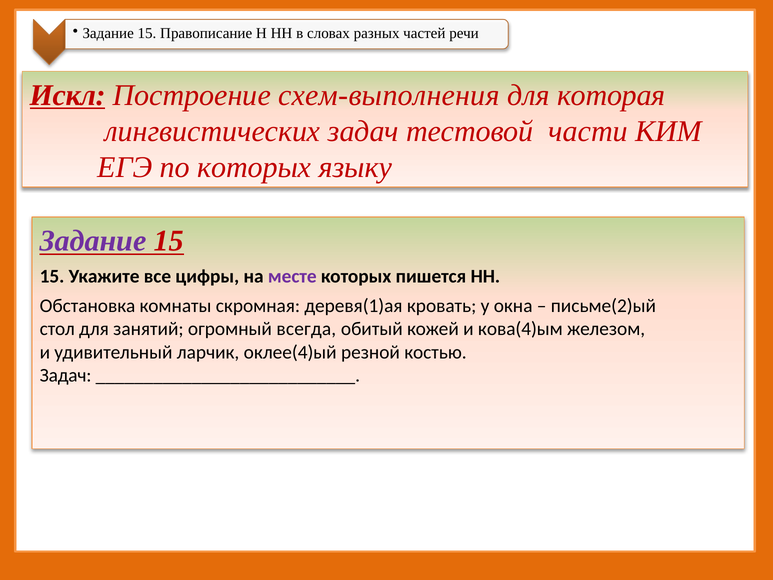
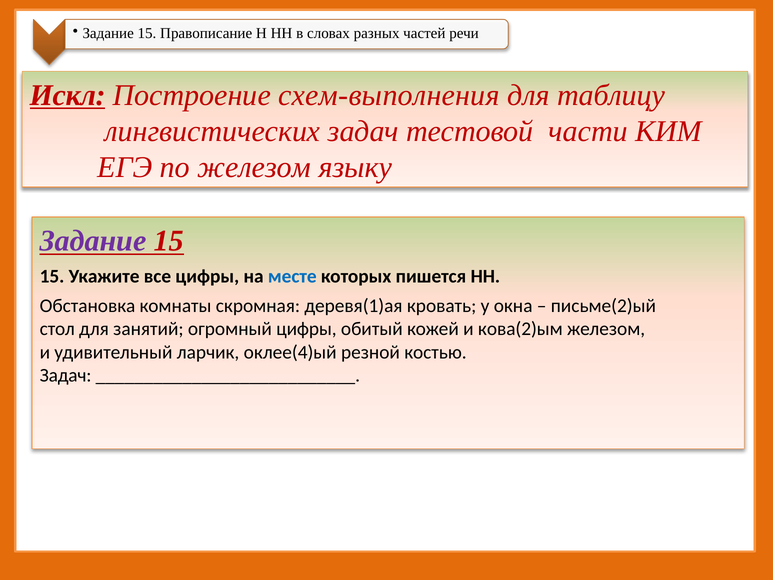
которая: которая -> таблицу (611, 95)
по которых: которых -> железом (254, 167)
месте colour: purple -> blue (292, 276)
огромный всегда: всегда -> цифры (306, 329)
кова(4)ым: кова(4)ым -> кова(2)ым (520, 329)
